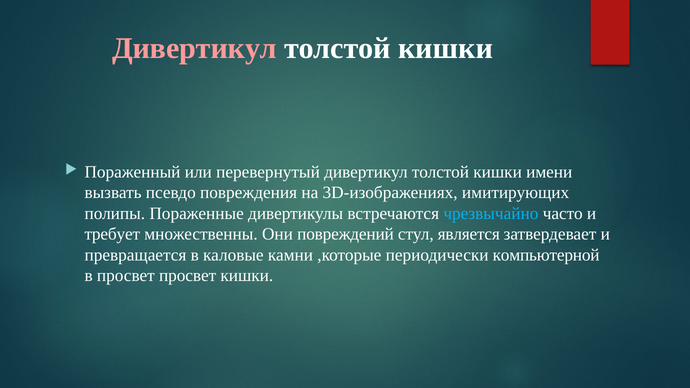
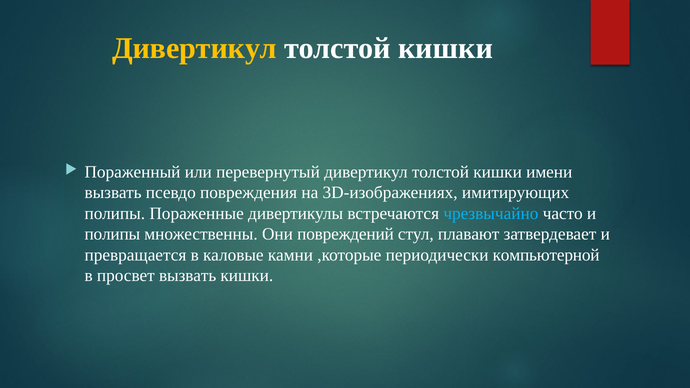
Дивертикул colour: pink -> yellow (194, 48)
требует: требует -> полипы (112, 234)
является: является -> плавают (469, 234)
просвет просвет: просвет -> вызвать (188, 276)
